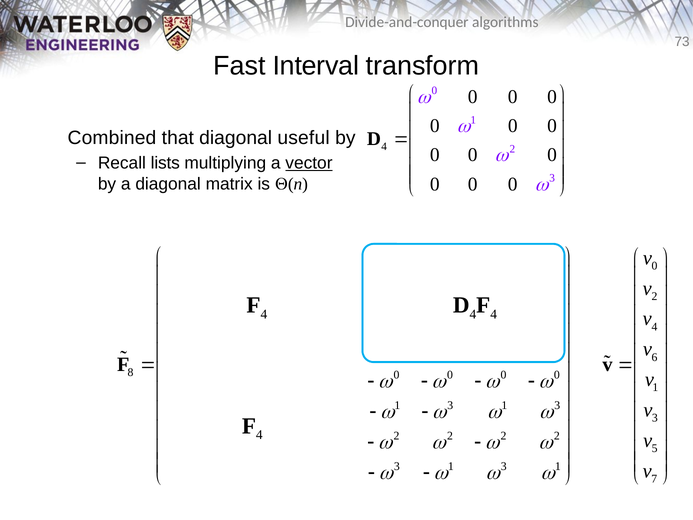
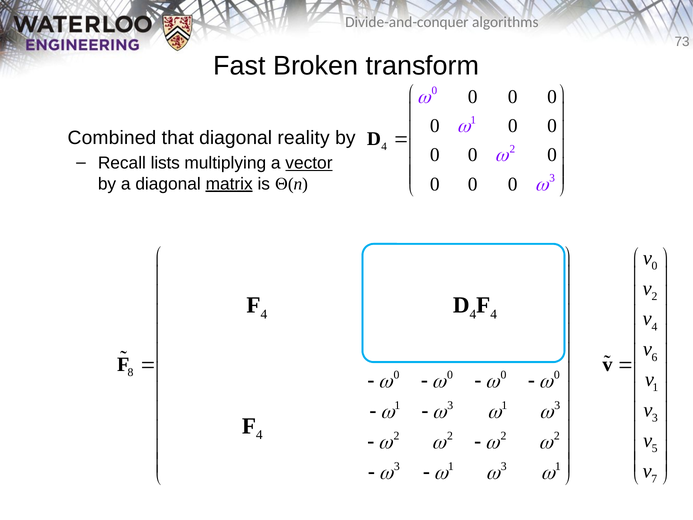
Interval: Interval -> Broken (316, 66)
useful: useful -> reality (304, 138)
matrix underline: none -> present (229, 184)
